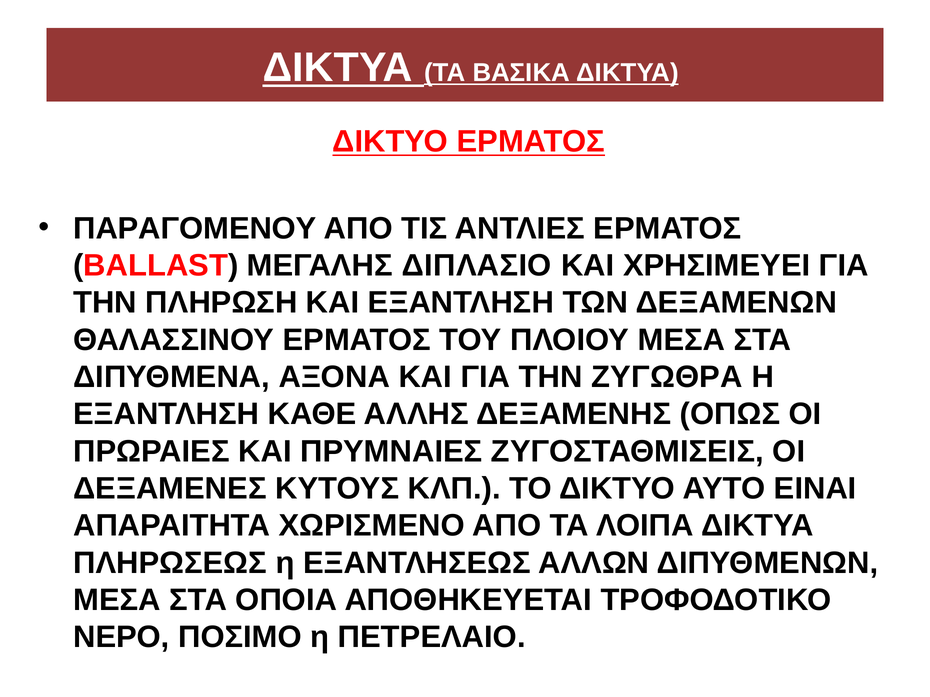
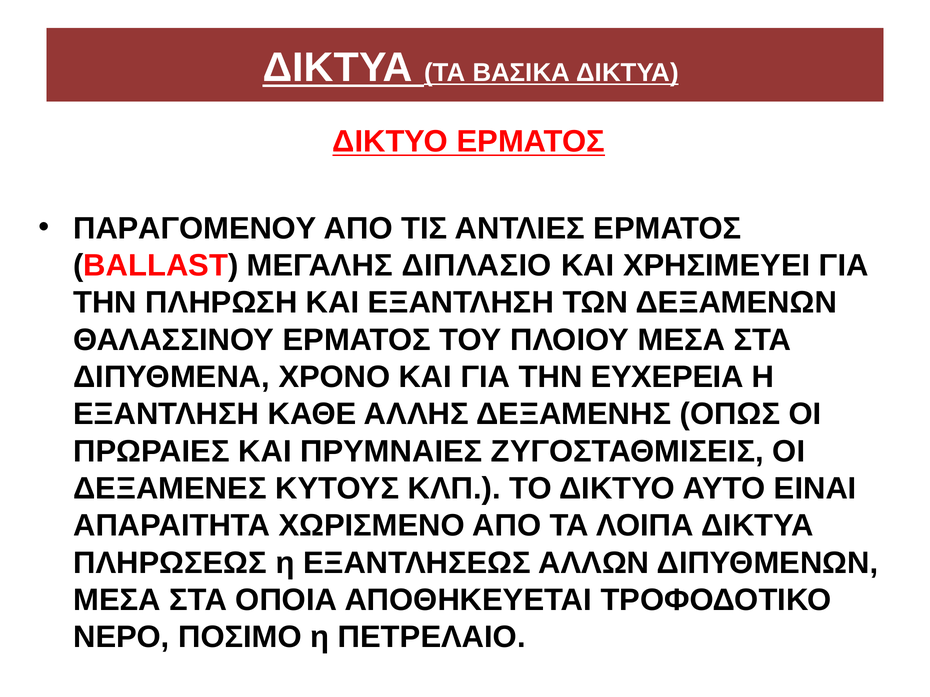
ΑΞΟΝΑ: ΑΞΟΝΑ -> ΧΡΟΝΟ (334, 377)
ΖΥΓΩΘΡΑ: ΖΥΓΩΘΡΑ -> ΕΥΧΕΡΕΙΑ (667, 377)
